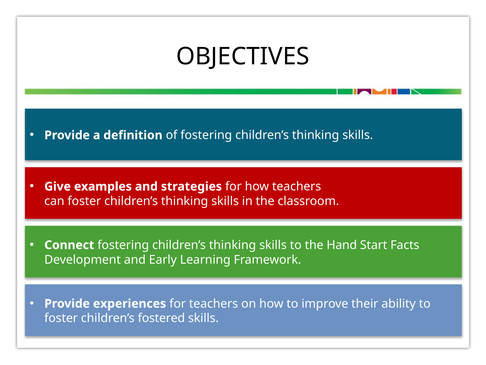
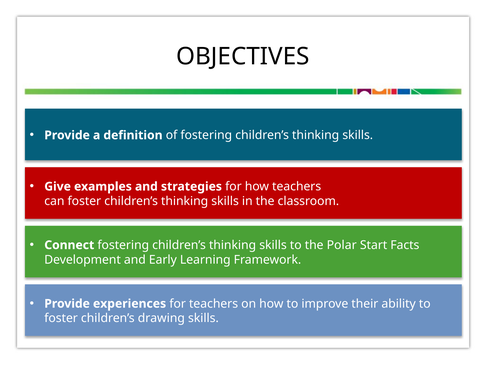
Hand: Hand -> Polar (342, 245)
fostered: fostered -> drawing (161, 318)
